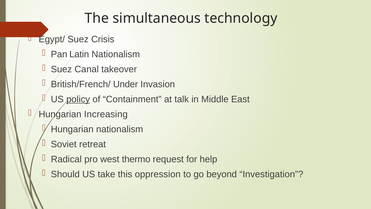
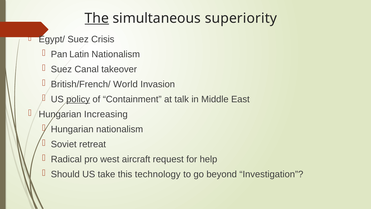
The underline: none -> present (97, 18)
technology: technology -> superiority (241, 18)
Under: Under -> World (125, 84)
thermo: thermo -> aircraft (136, 159)
oppression: oppression -> technology (158, 174)
